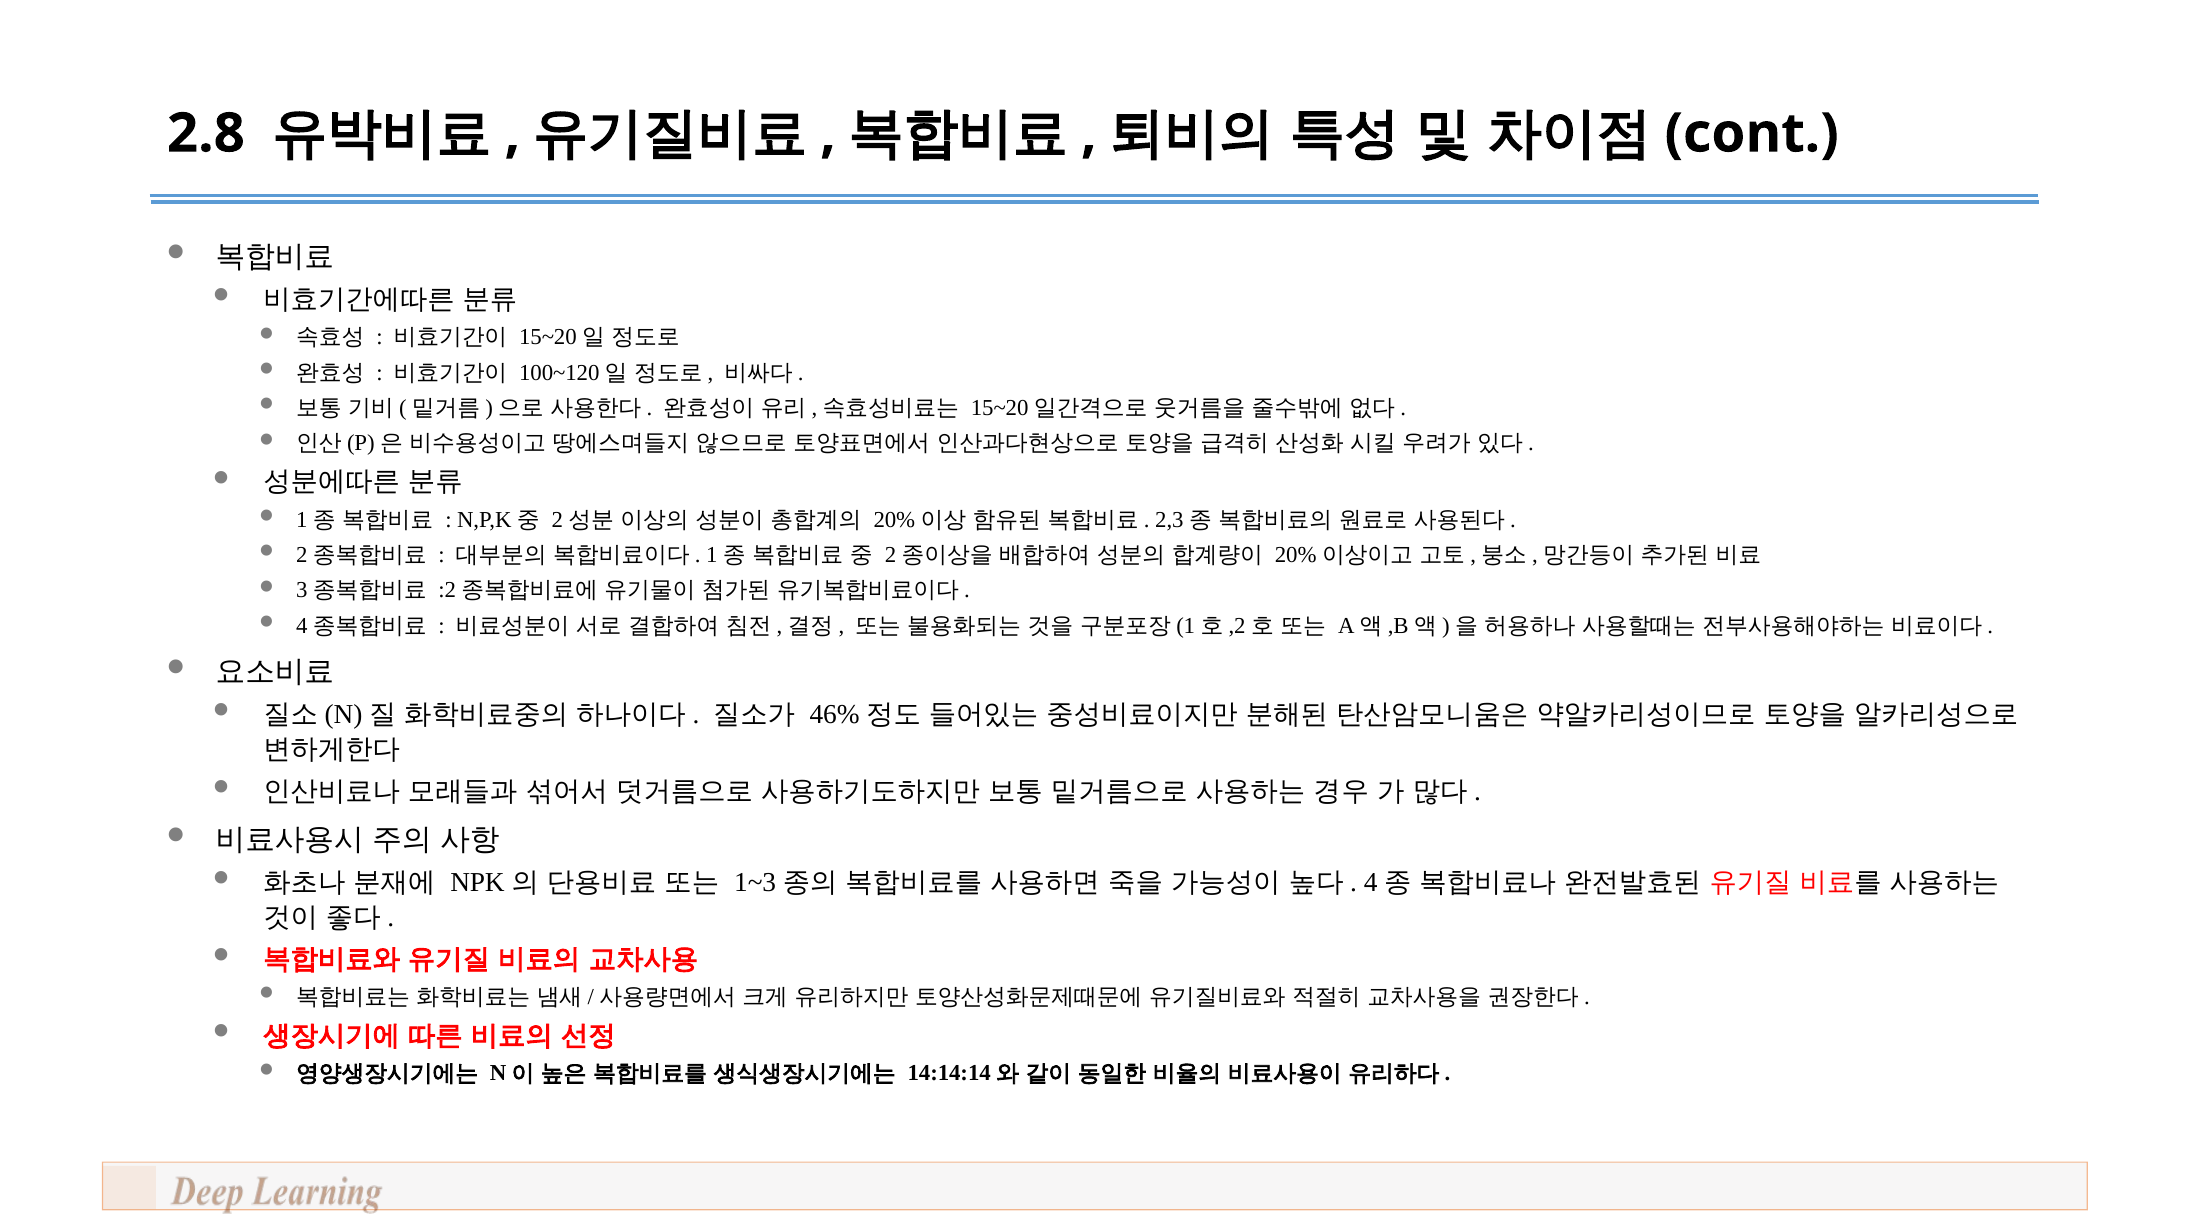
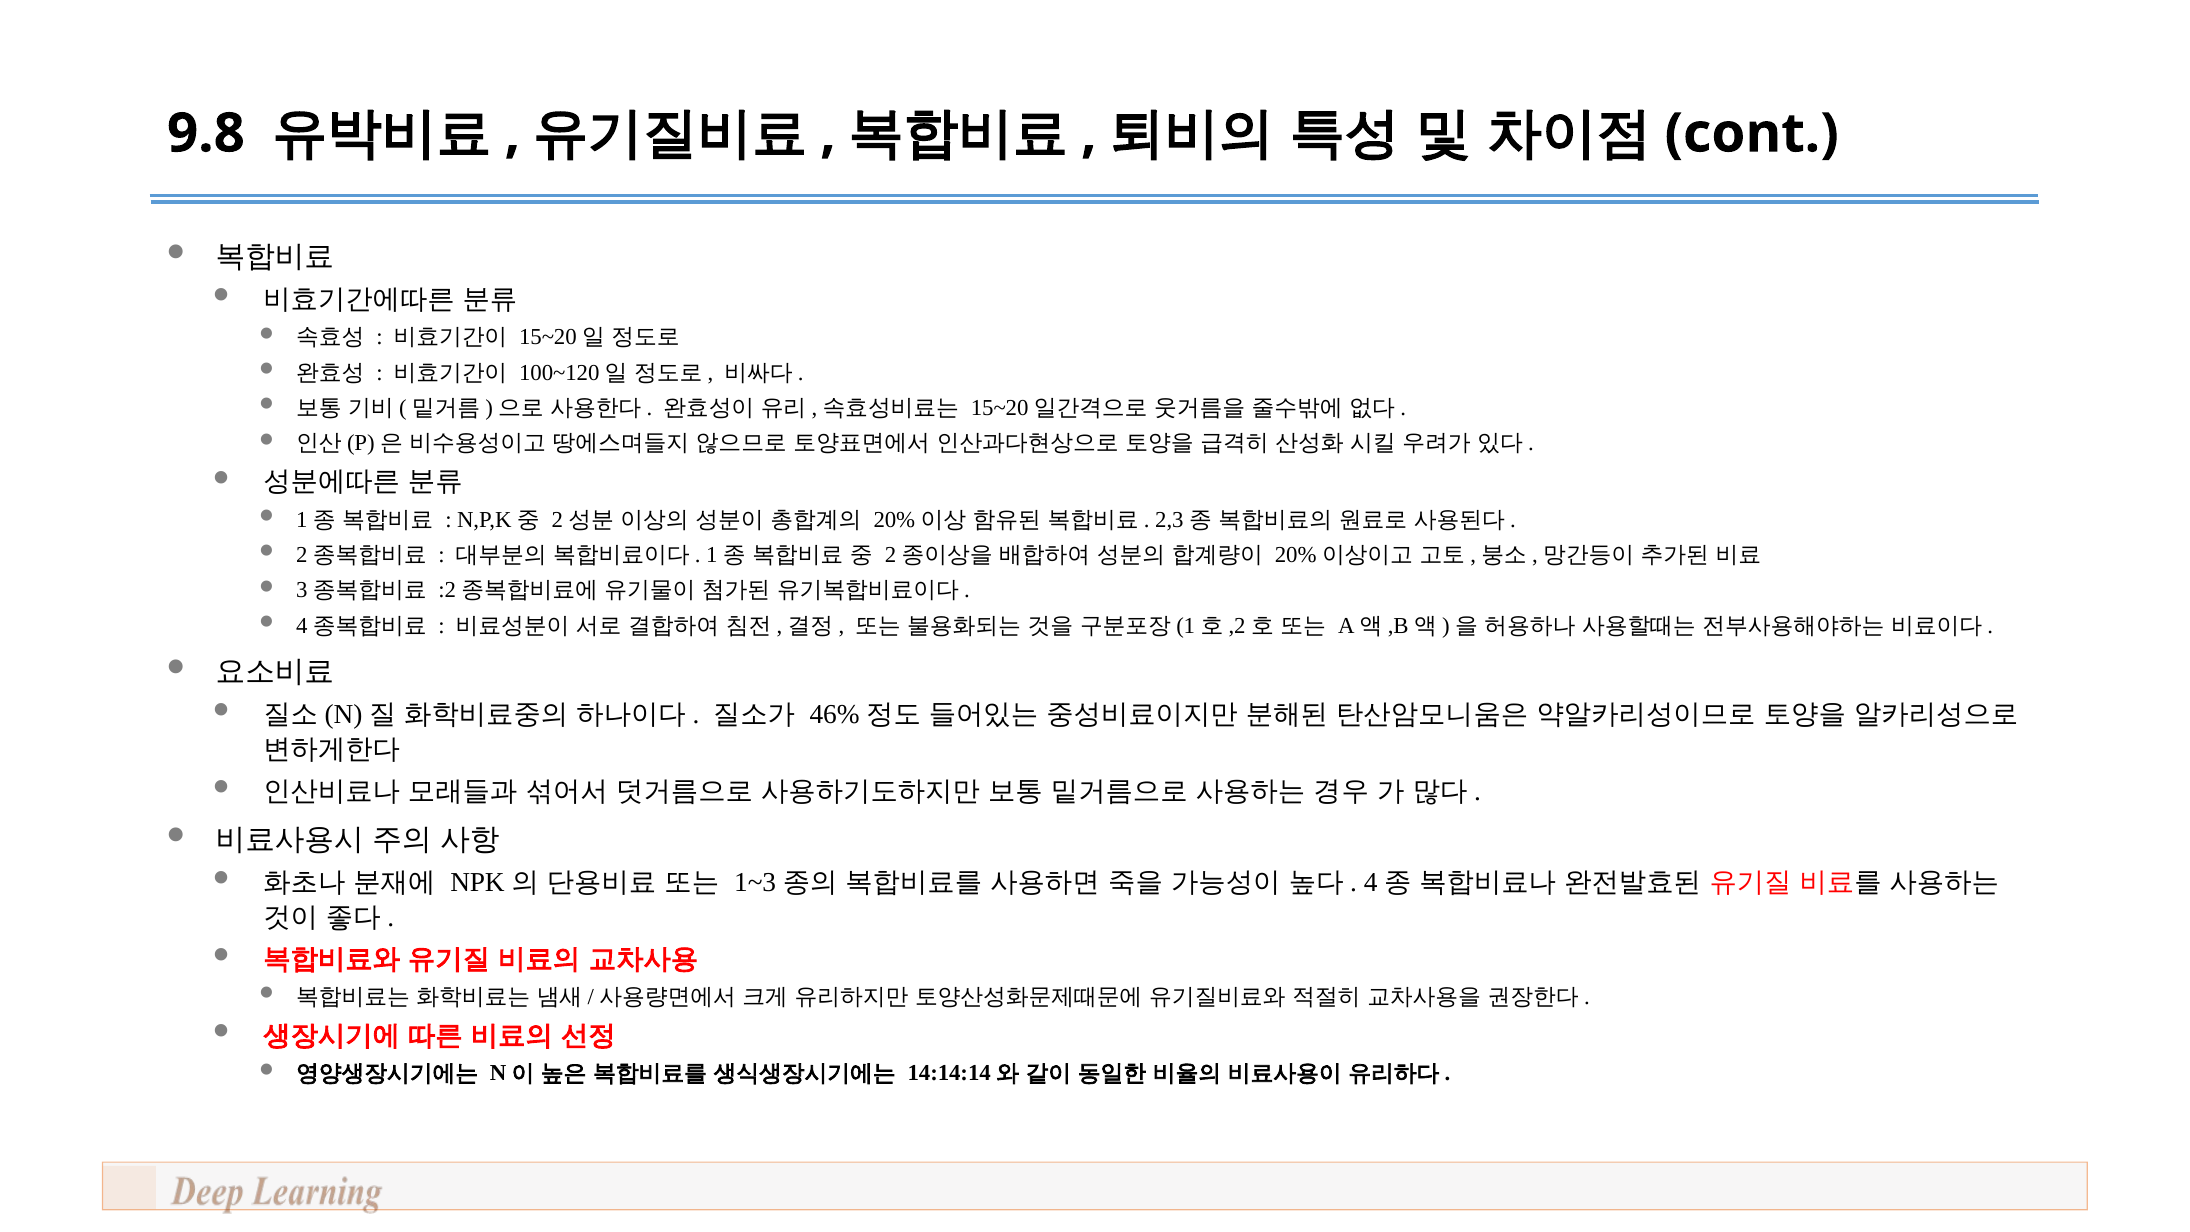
2.8: 2.8 -> 9.8 (206, 133)
